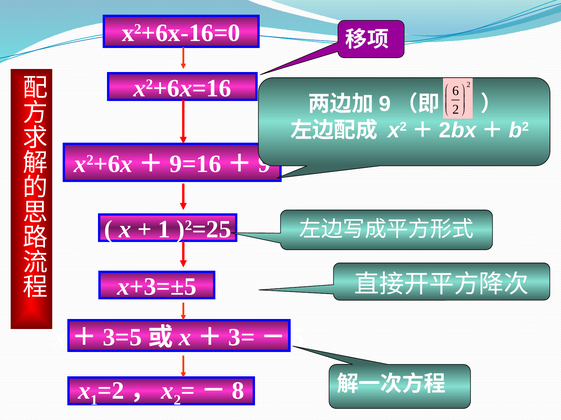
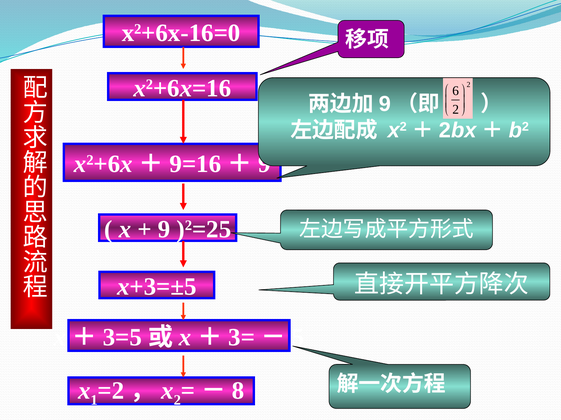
1: 1 -> 9 (164, 230)
